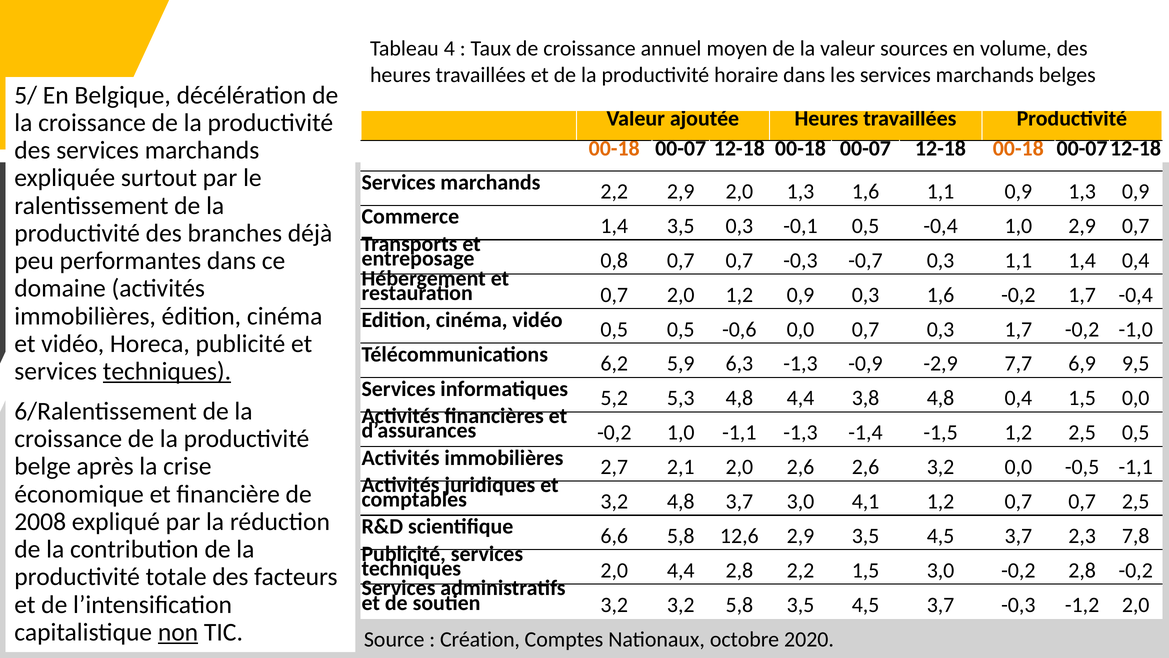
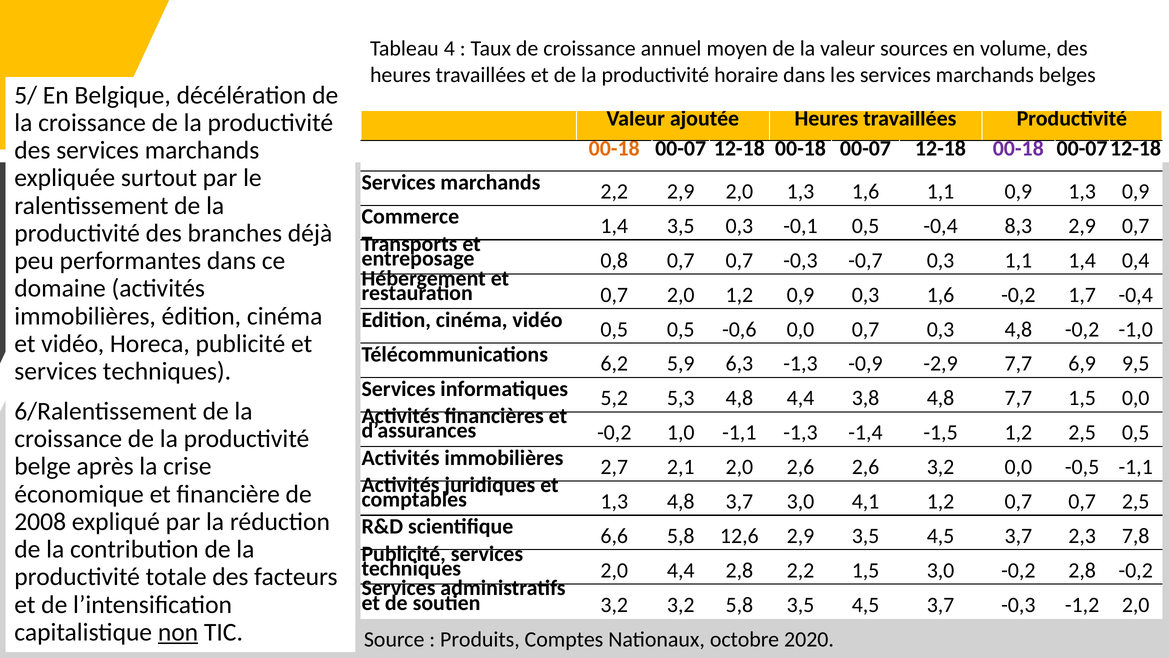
00-18 colour: orange -> purple (1018, 149)
-0,4 1,0: 1,0 -> 8,3 (1018, 226)
0,3 1,7: 1,7 -> 4,8 (1018, 329)
techniques underline: present -> none (167, 371)
4,8 0,4: 0,4 -> 7,7 (1018, 398)
comptables 3,2: 3,2 -> 1,3 (614, 501)
Création: Création -> Produits (480, 639)
